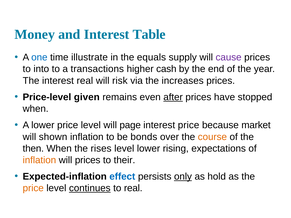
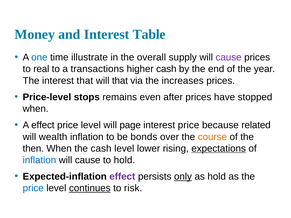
equals: equals -> overall (151, 57)
into: into -> real (41, 69)
interest real: real -> that (85, 81)
will risk: risk -> that (120, 81)
given: given -> stops (87, 97)
after underline: present -> none (173, 97)
A lower: lower -> effect (43, 125)
market: market -> related (256, 125)
shown: shown -> wealth (53, 137)
the rises: rises -> cash (101, 149)
expectations underline: none -> present (219, 149)
inflation colour: orange -> blue (39, 160)
prices: prices -> cause (88, 160)
to their: their -> hold (124, 160)
effect colour: blue -> purple (122, 177)
price colour: orange -> blue (33, 188)
to real: real -> risk (133, 188)
